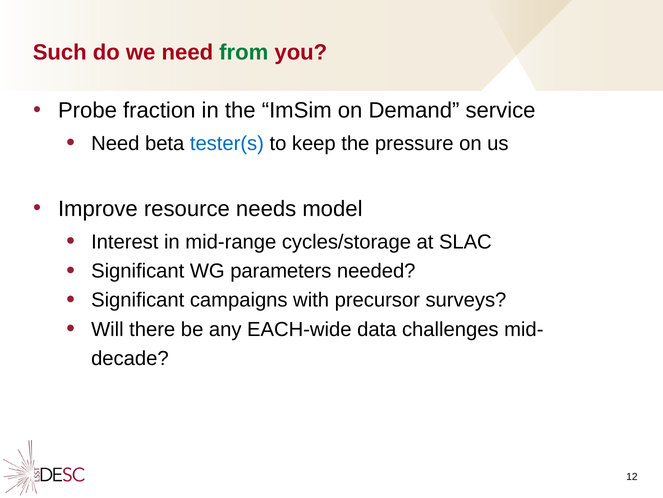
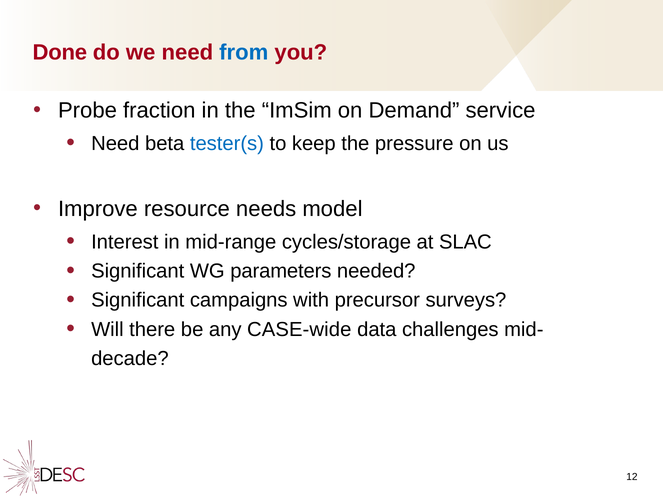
Such: Such -> Done (60, 52)
from colour: green -> blue (244, 52)
EACH-wide: EACH-wide -> CASE-wide (299, 329)
